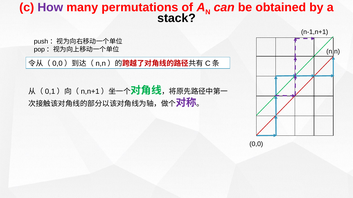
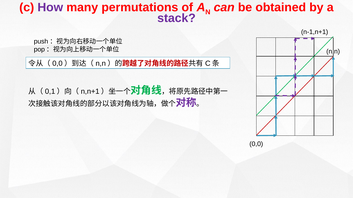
stack colour: black -> purple (176, 18)
